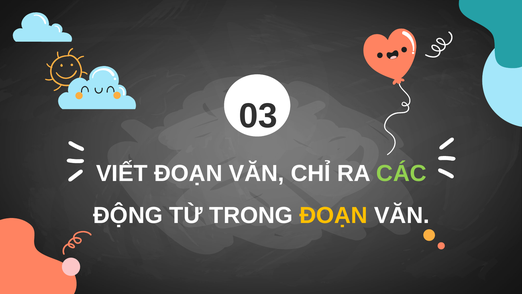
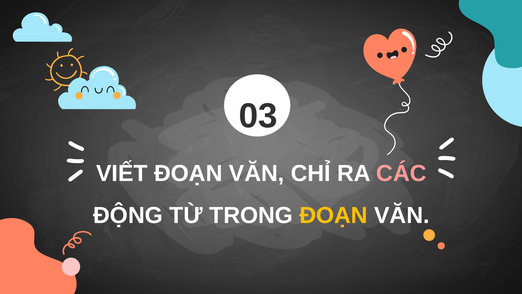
CÁC colour: light green -> pink (401, 173)
